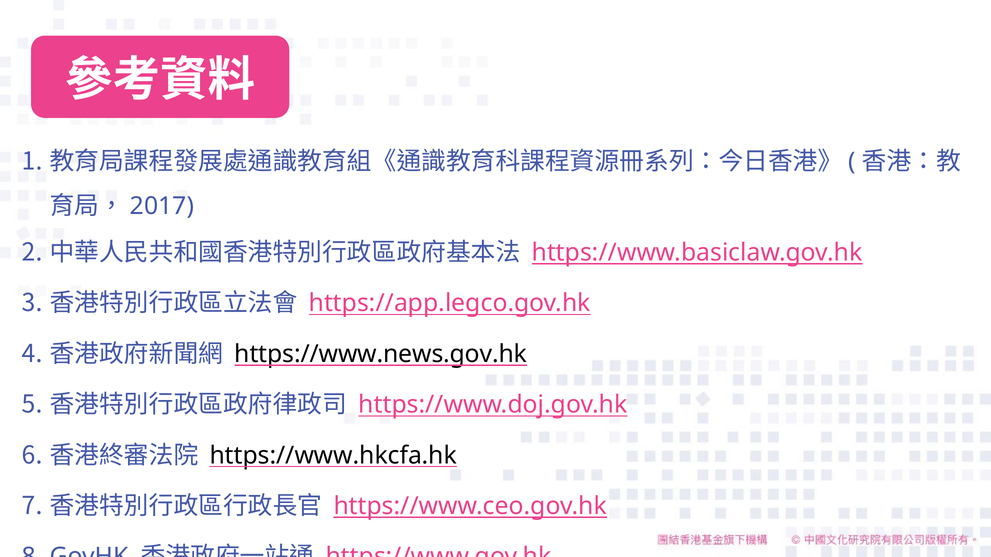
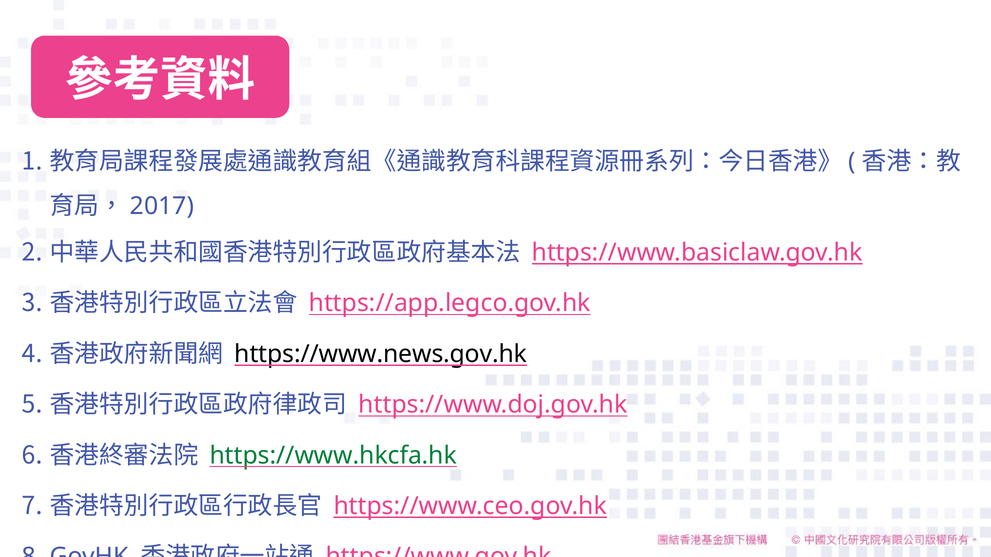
https://www.hkcfa.hk colour: black -> green (333, 456)
